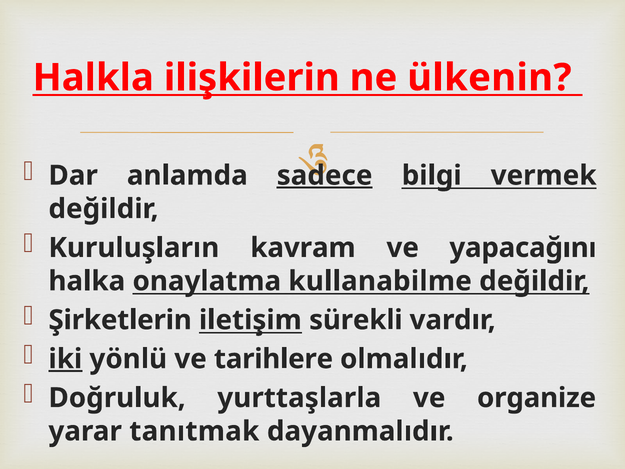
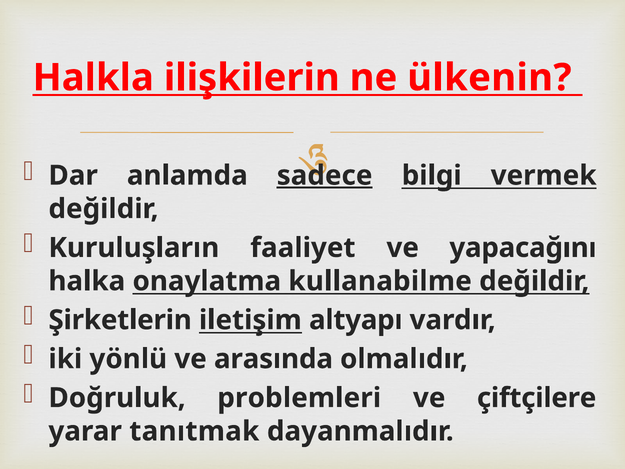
kavram: kavram -> faaliyet (303, 248)
sürekli: sürekli -> altyapı (356, 320)
iki underline: present -> none (65, 359)
tarihlere: tarihlere -> arasında (273, 359)
yurttaşlarla: yurttaşlarla -> problemleri (299, 398)
organize: organize -> çiftçilere (537, 398)
